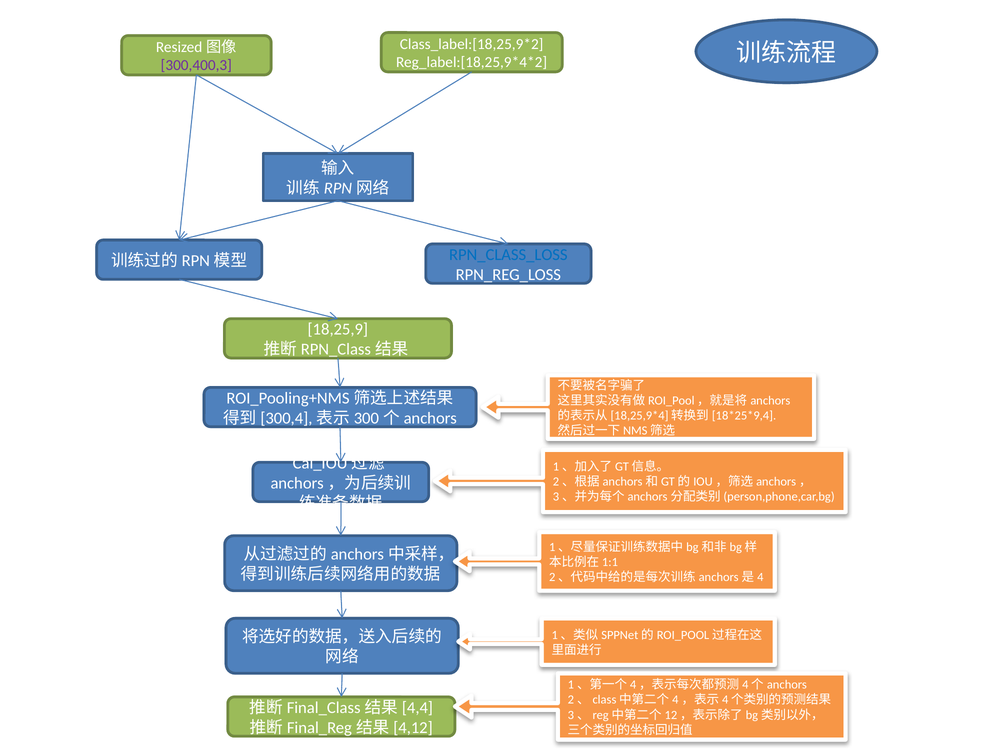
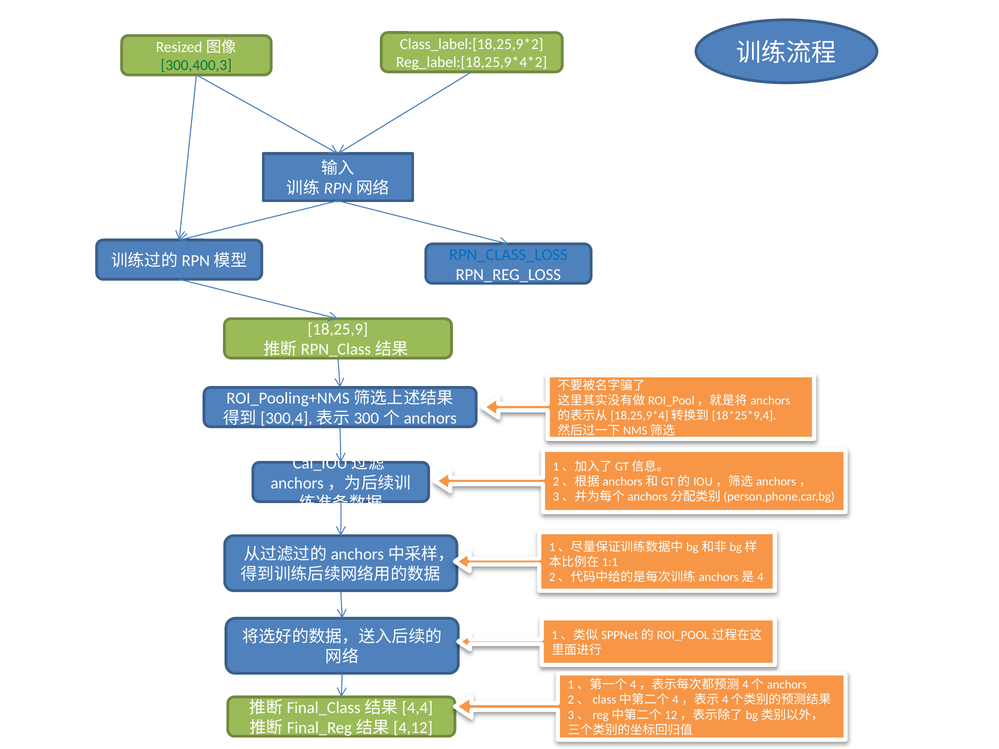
300,400,3 colour: purple -> green (196, 65)
